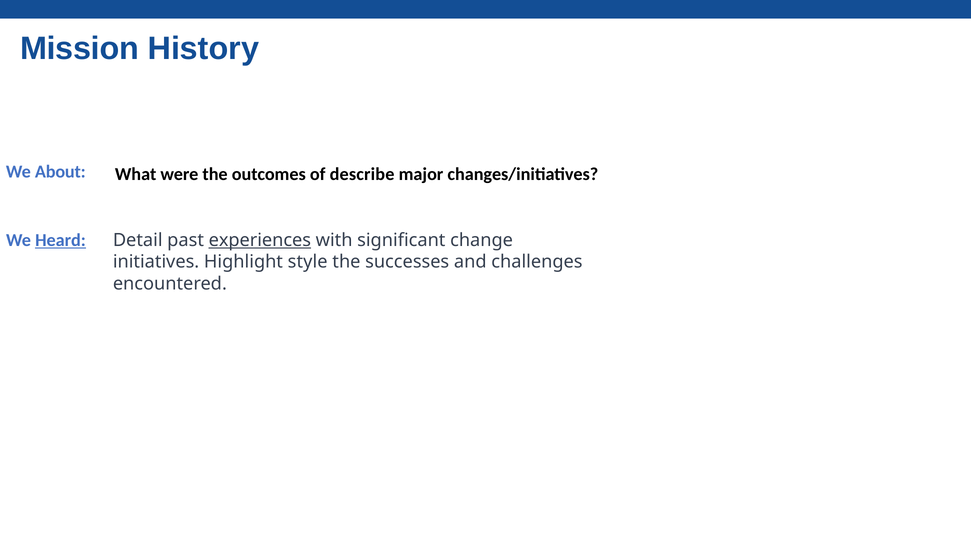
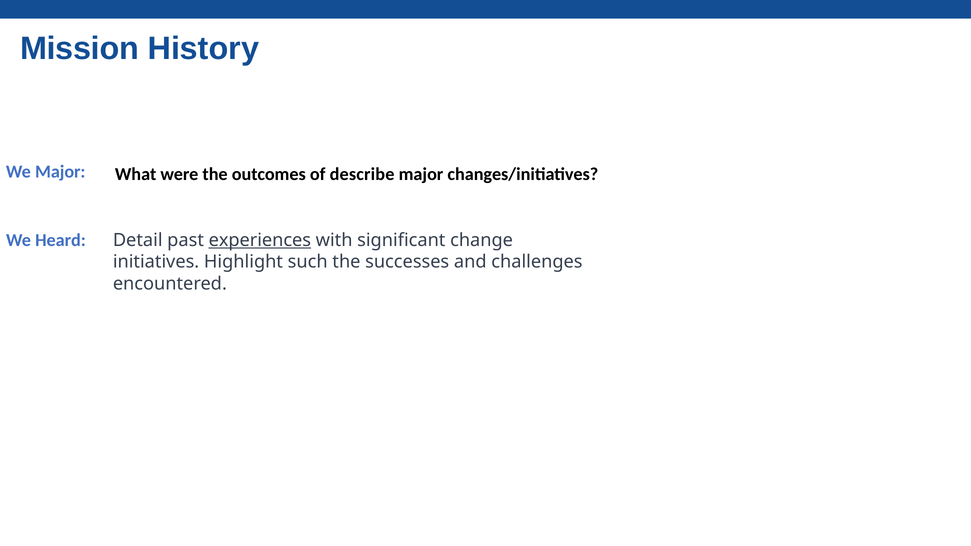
We About: About -> Major (60, 172)
Heard underline: present -> none (60, 240)
style: style -> such (308, 262)
